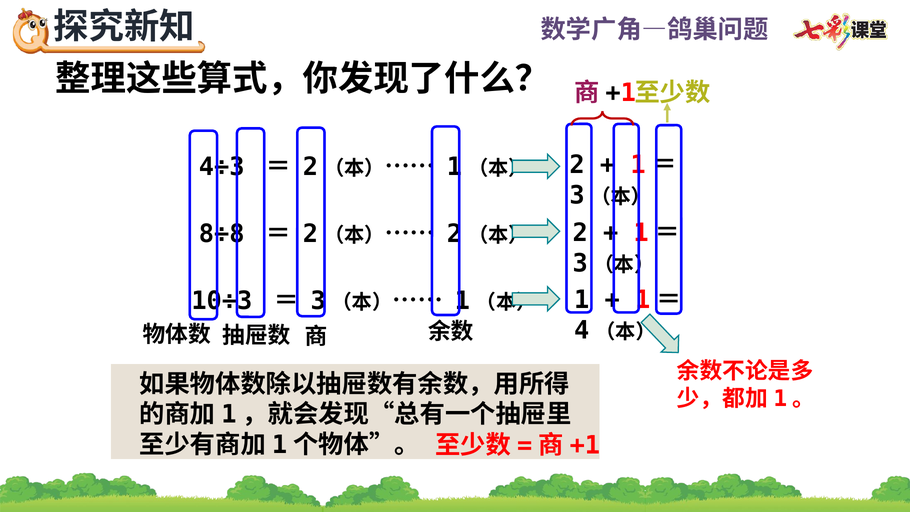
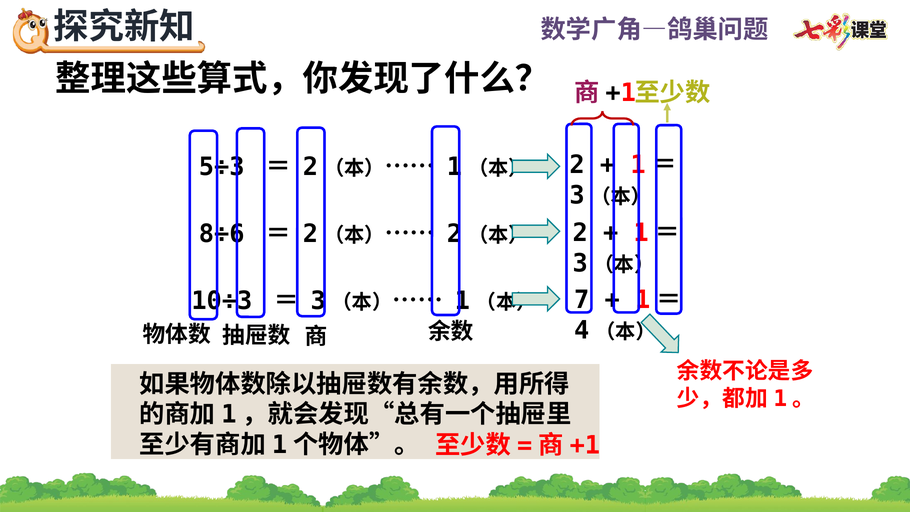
4÷3: 4÷3 -> 5÷3 (222, 167)
8÷8: 8÷8 -> 8÷6 (222, 234)
1: 1 -> 7 (582, 300)
